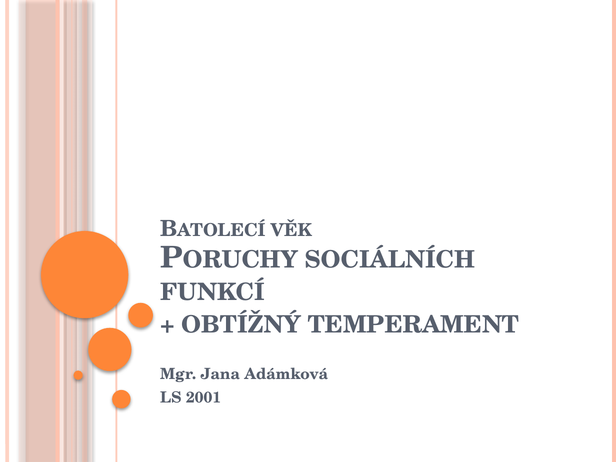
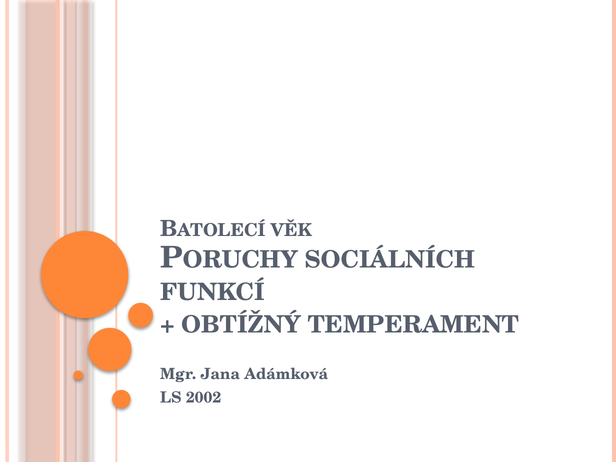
2001: 2001 -> 2002 (204, 398)
